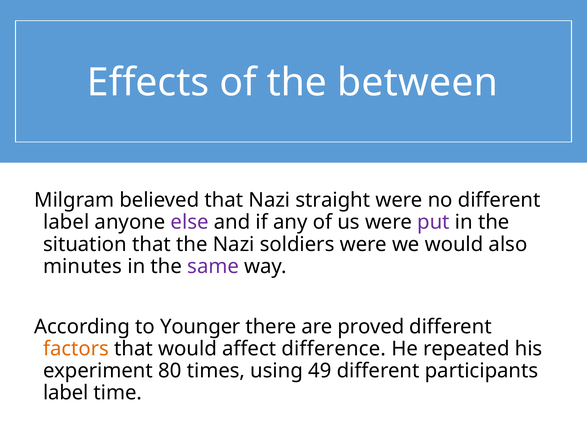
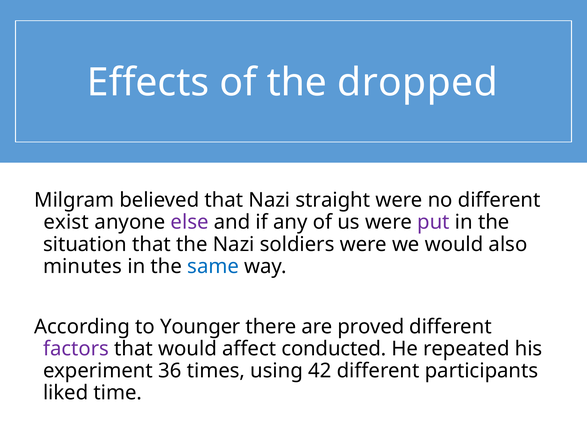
between: between -> dropped (418, 82)
label: label -> exist (66, 222)
same colour: purple -> blue (213, 266)
factors colour: orange -> purple (76, 348)
difference: difference -> conducted (334, 348)
80: 80 -> 36 (170, 370)
49: 49 -> 42 (320, 370)
label: label -> liked (66, 392)
